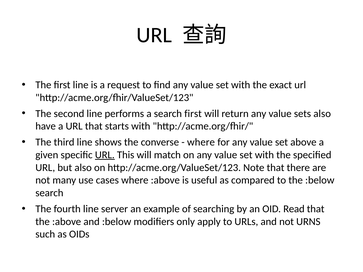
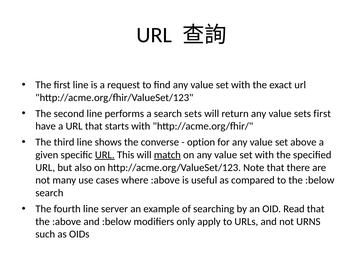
search first: first -> sets (193, 114)
sets also: also -> first (322, 114)
where: where -> option (201, 142)
match underline: none -> present (167, 155)
